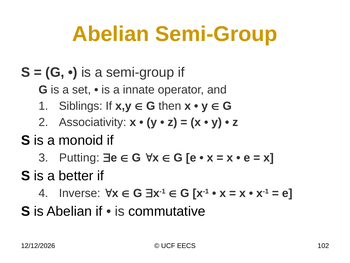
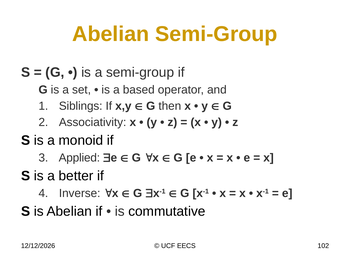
innate: innate -> based (139, 89)
Putting: Putting -> Applied (79, 158)
